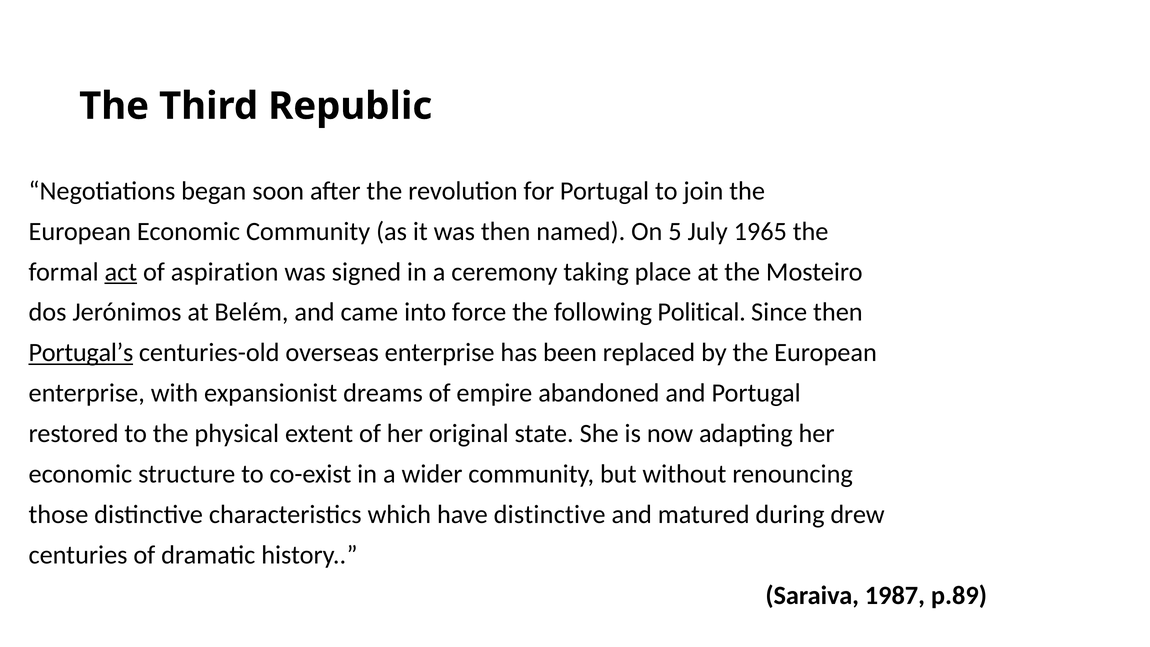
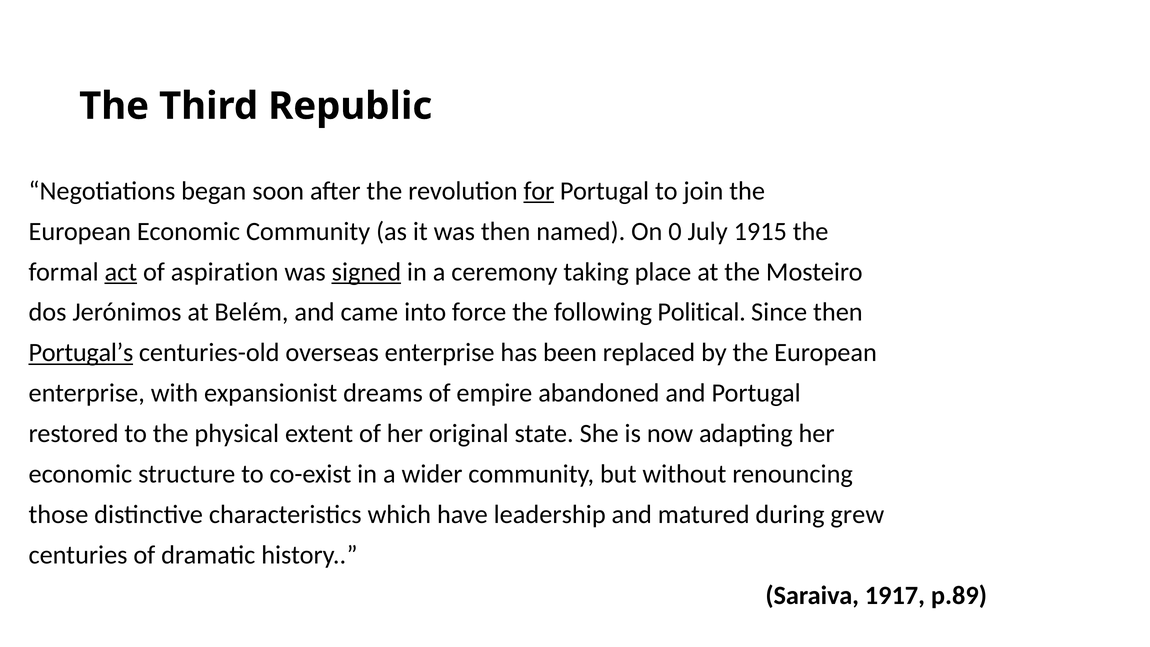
for underline: none -> present (539, 191)
5: 5 -> 0 (675, 231)
1965: 1965 -> 1915 (760, 231)
signed underline: none -> present (366, 272)
have distinctive: distinctive -> leadership (550, 514)
drew: drew -> grew (857, 514)
1987: 1987 -> 1917 (895, 595)
